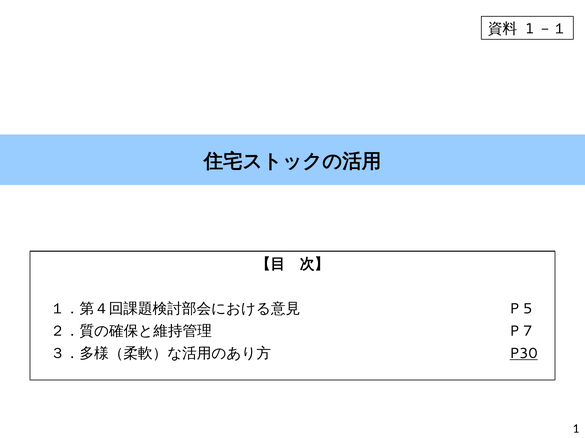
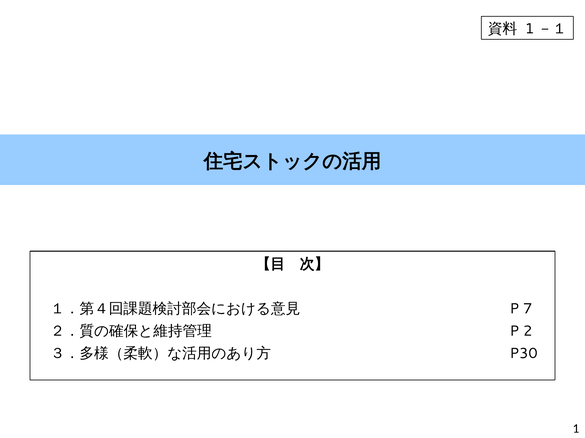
5: 5 -> 7 (528, 309)
7: 7 -> 2 (528, 332)
P30 underline: present -> none (524, 354)
